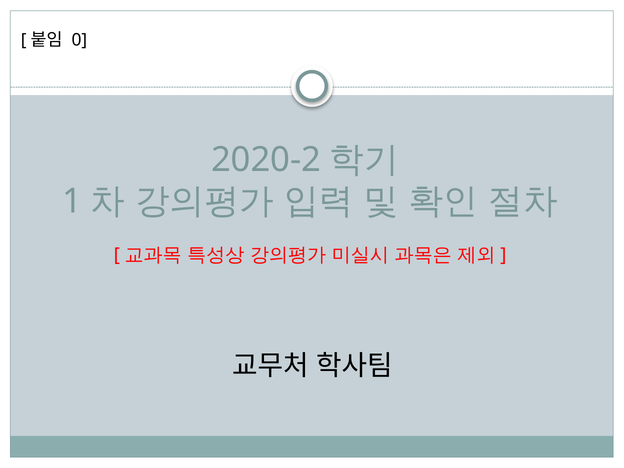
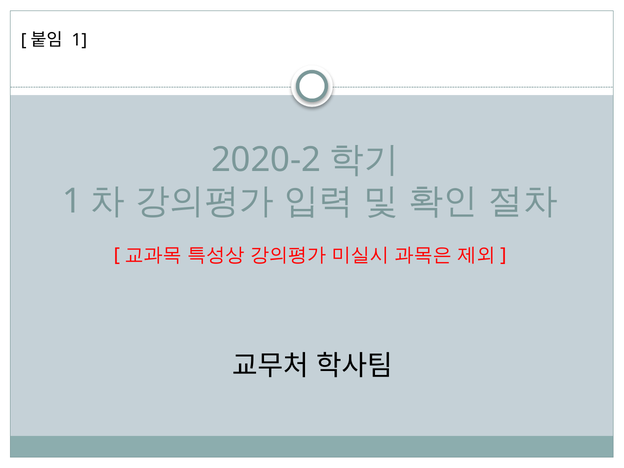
0: 0 -> 1 (79, 40)
